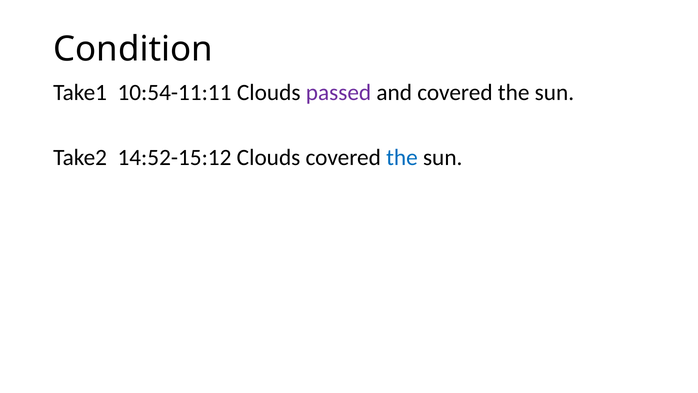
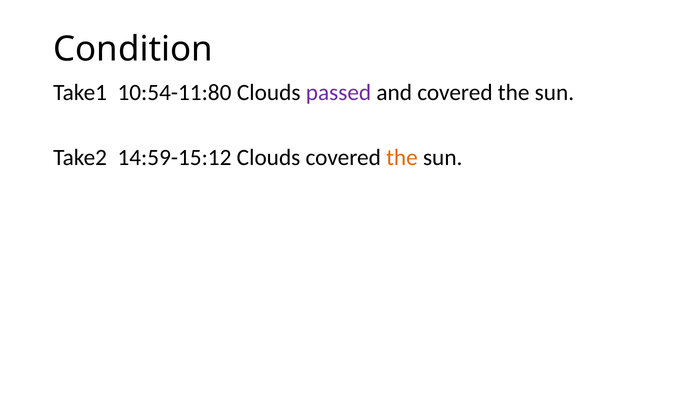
10:54-11:11: 10:54-11:11 -> 10:54-11:80 (174, 93)
14:52-15:12: 14:52-15:12 -> 14:59-15:12 (174, 157)
the colour: blue -> orange (402, 157)
